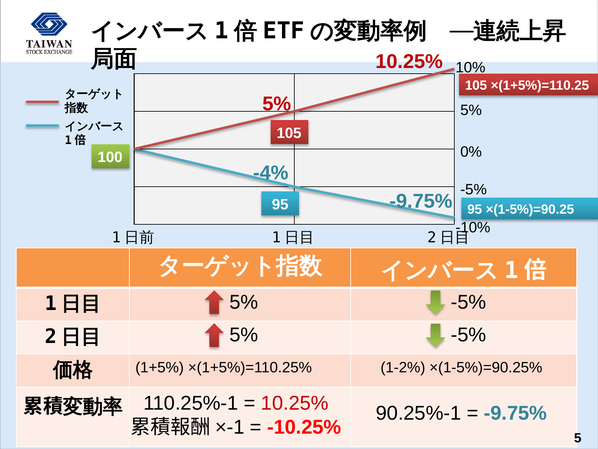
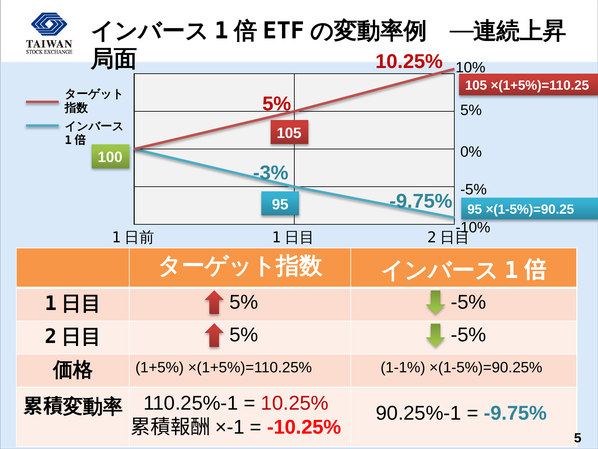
-4%: -4% -> -3% (271, 173)
1-2%: 1-2% -> 1-1% (403, 367)
